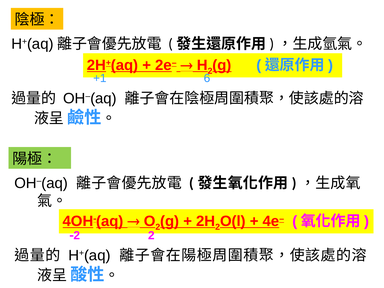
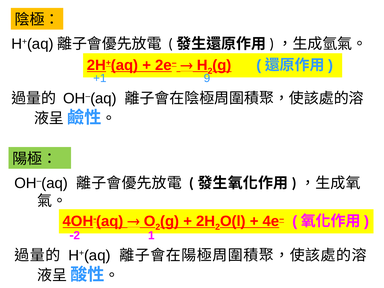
6: 6 -> 9 (207, 78)
2: 2 -> 1 (151, 235)
